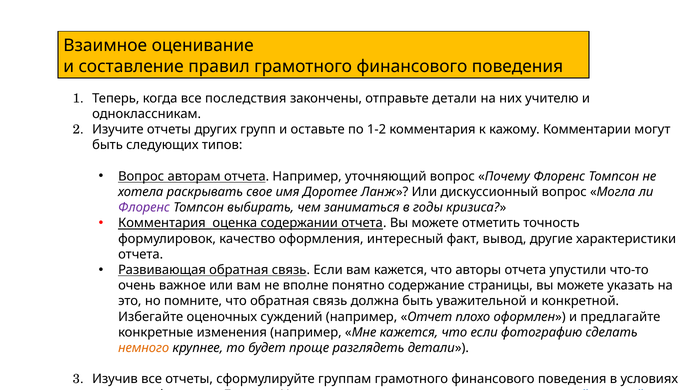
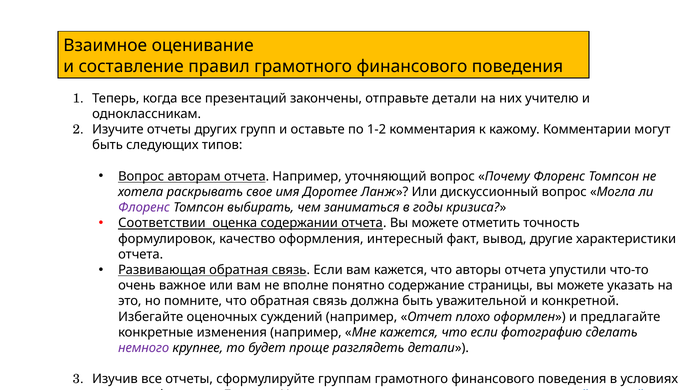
последствия: последствия -> презентаций (246, 98)
Комментария: Комментария -> Соответствии (162, 223)
немного colour: orange -> purple (144, 348)
